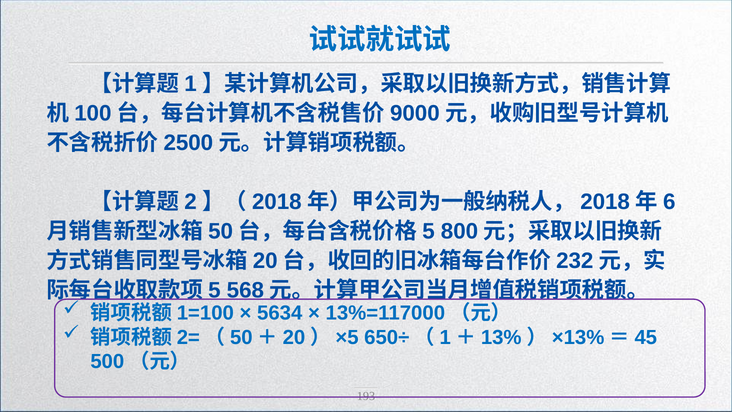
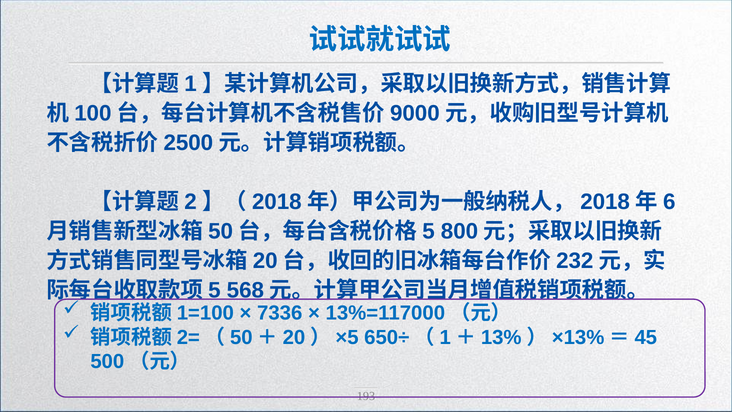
5634: 5634 -> 7336 (280, 313)
